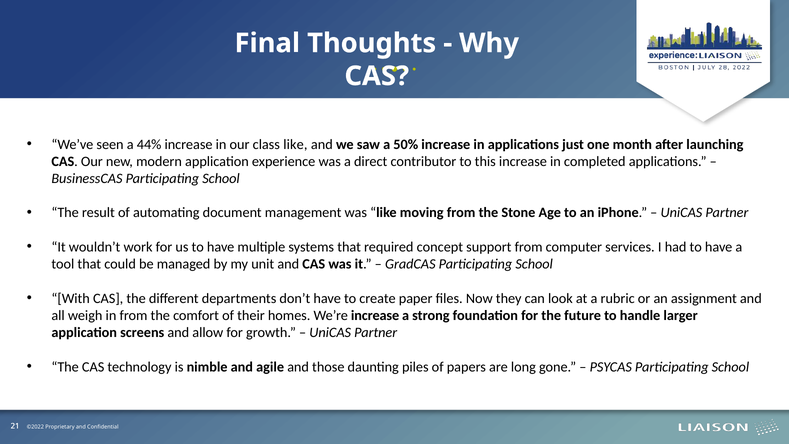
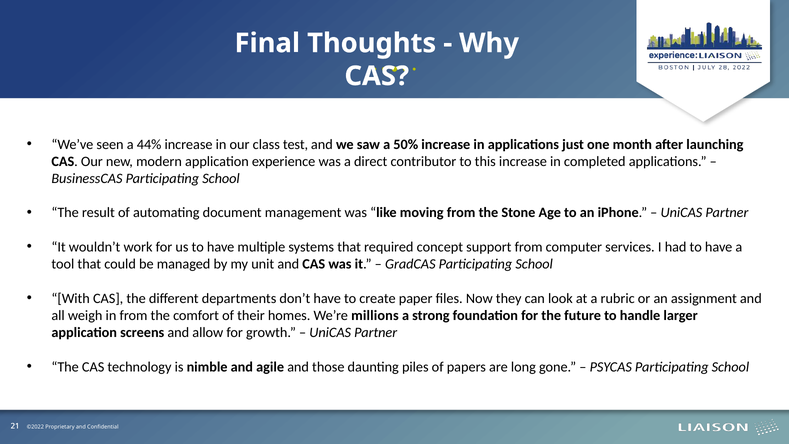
class like: like -> test (296, 144)
We’re increase: increase -> millions (375, 315)
